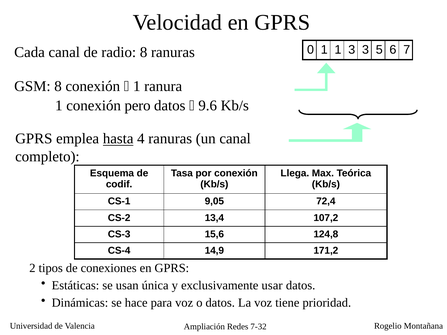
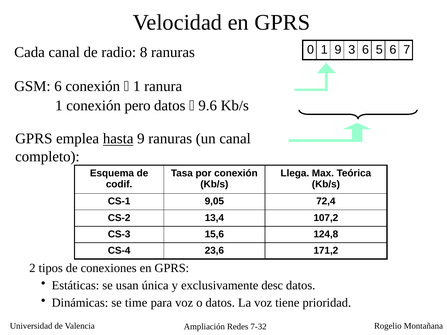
1 1: 1 -> 9 (338, 50)
3 3: 3 -> 6 (365, 50)
GSM 8: 8 -> 6 (58, 86)
hasta 4: 4 -> 9 (141, 139)
14,9: 14,9 -> 23,6 (214, 251)
usar: usar -> desc (272, 286)
hace: hace -> time (136, 303)
